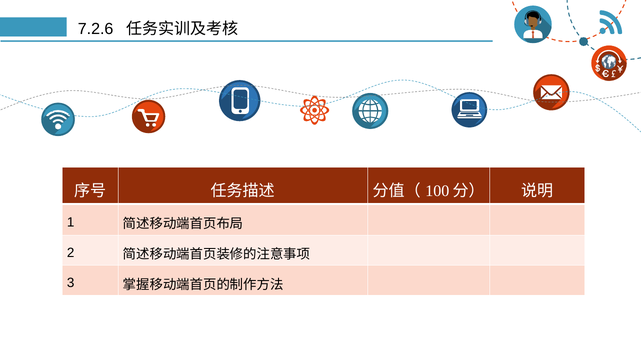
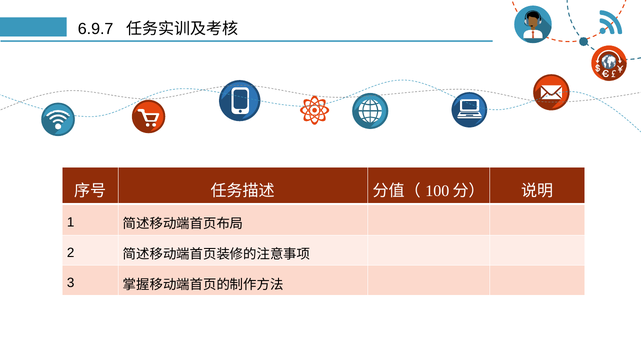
7.2.6: 7.2.6 -> 6.9.7 (96, 29)
